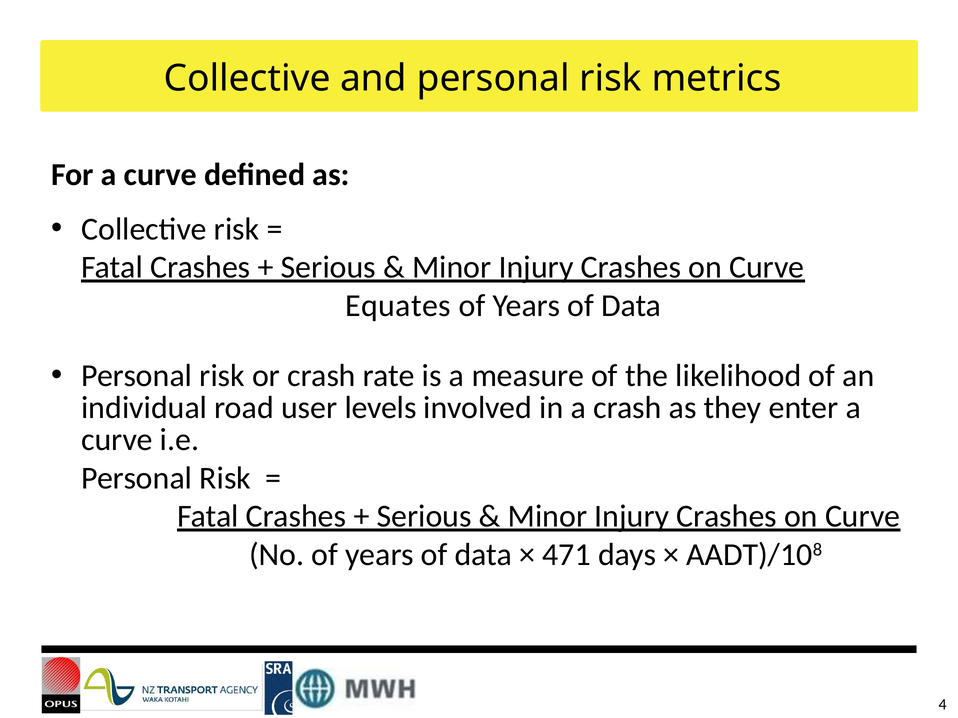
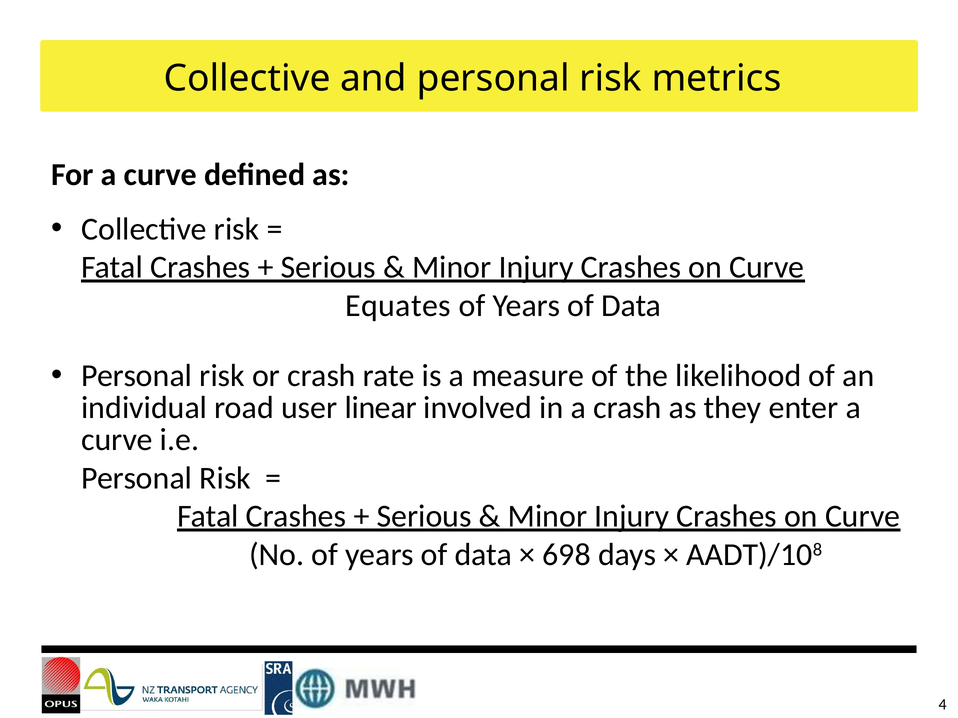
levels: levels -> linear (381, 408)
471: 471 -> 698 (566, 555)
